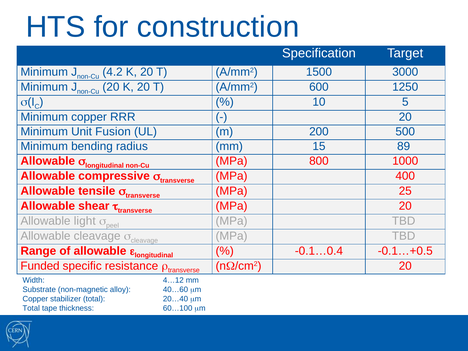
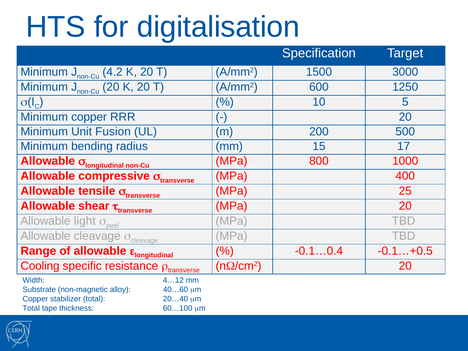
construction: construction -> digitalisation (218, 27)
89: 89 -> 17 (404, 146)
Funded: Funded -> Cooling (40, 266)
